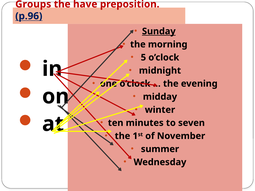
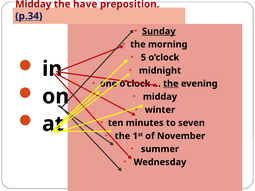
Groups: Groups -> Midday (33, 4)
p.96: p.96 -> p.34 (29, 16)
the underline: none -> present (171, 84)
